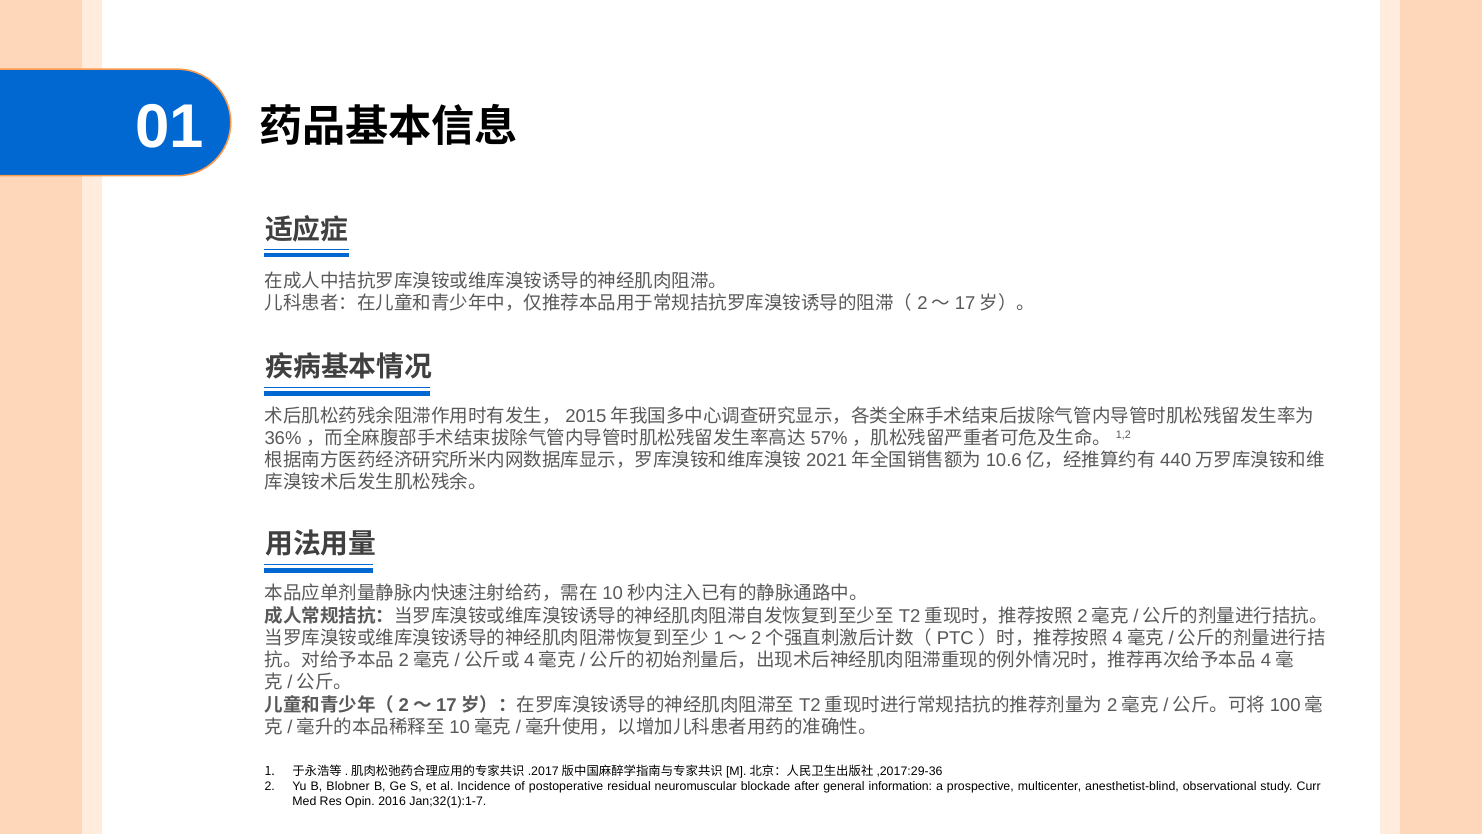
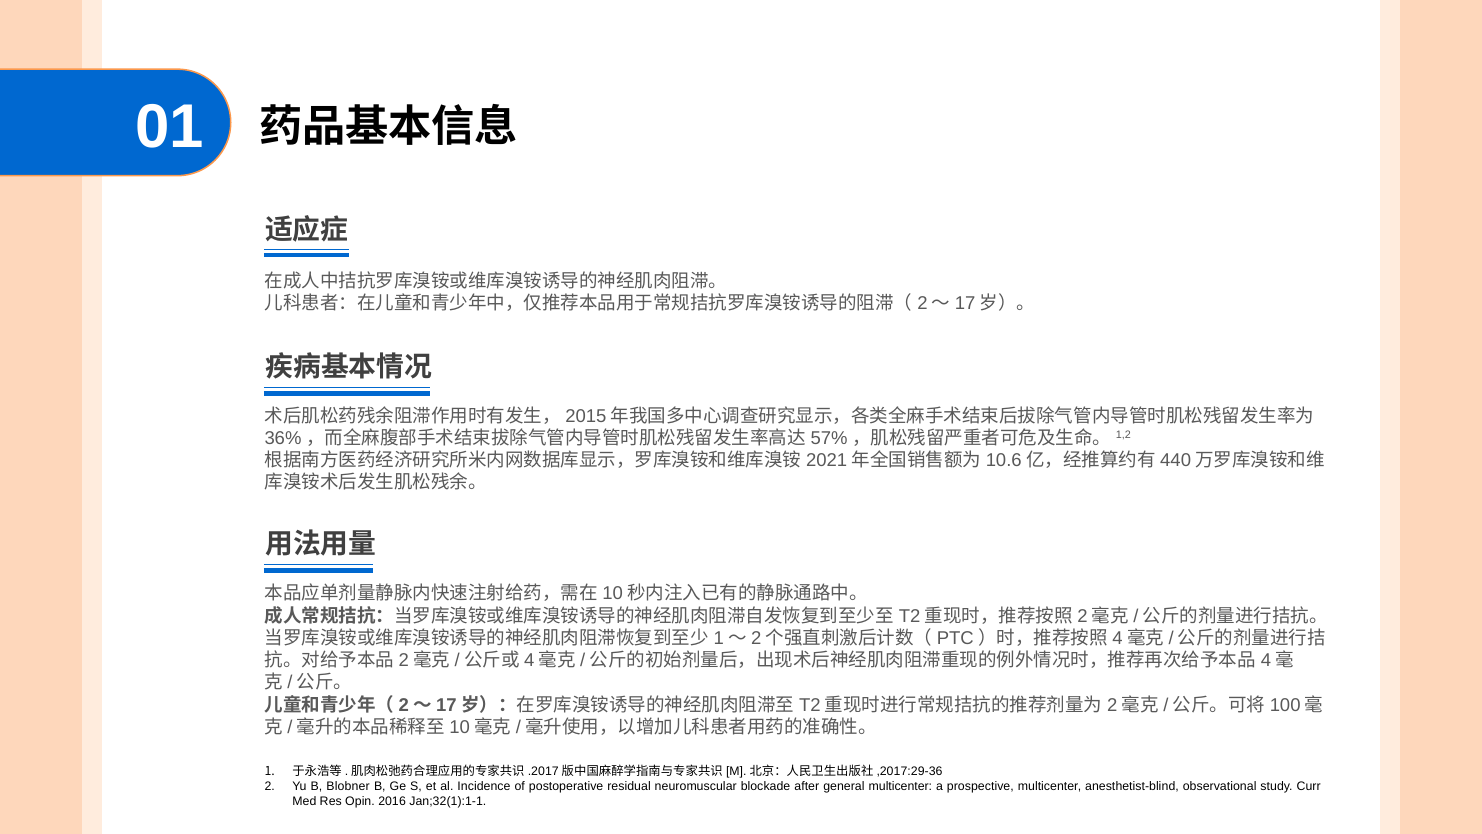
general information: information -> multicenter (900, 786)
Jan;32(1):1-7: Jan;32(1):1-7 -> Jan;32(1):1-1 (448, 801)
